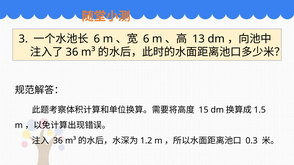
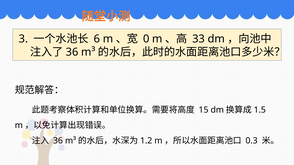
6: 6 -> 0 (146, 39)
13: 13 -> 33 (199, 39)
